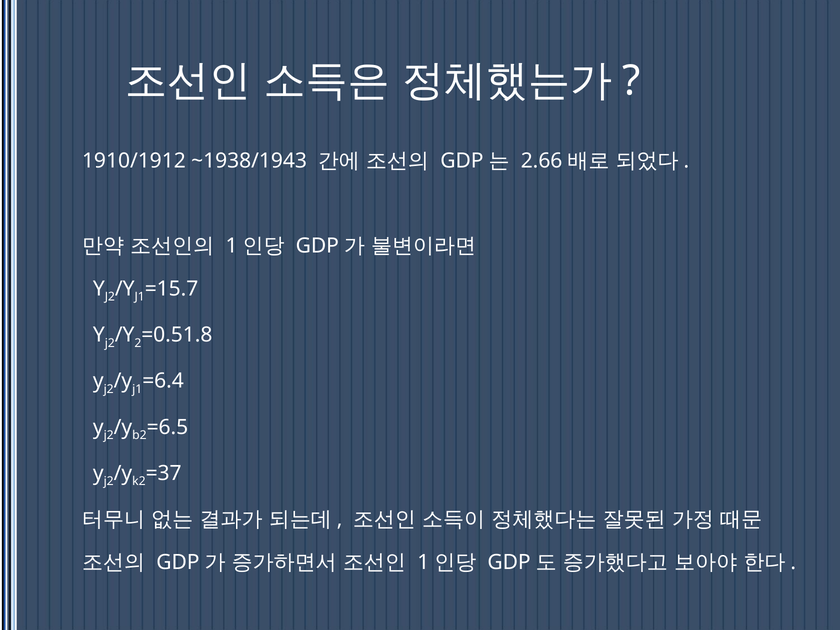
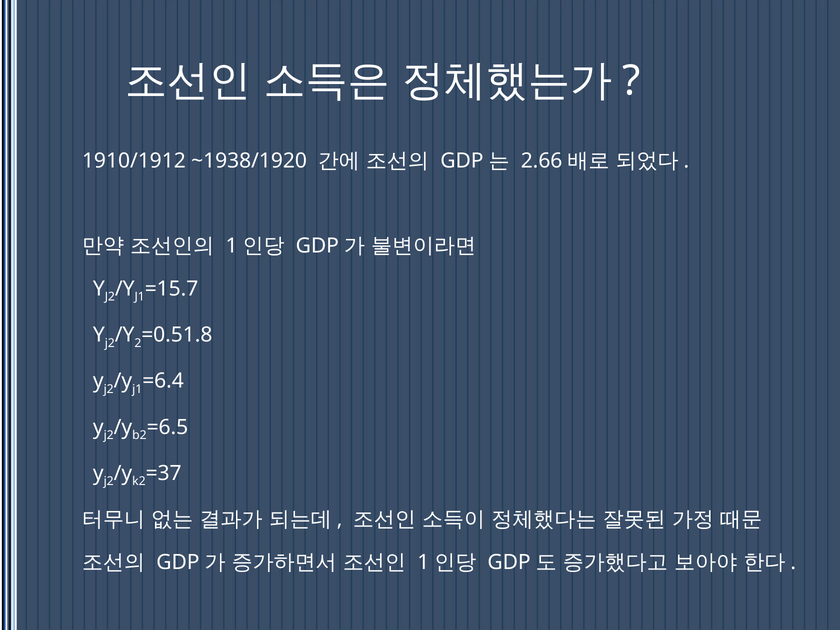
~1938/1943: ~1938/1943 -> ~1938/1920 (249, 161)
